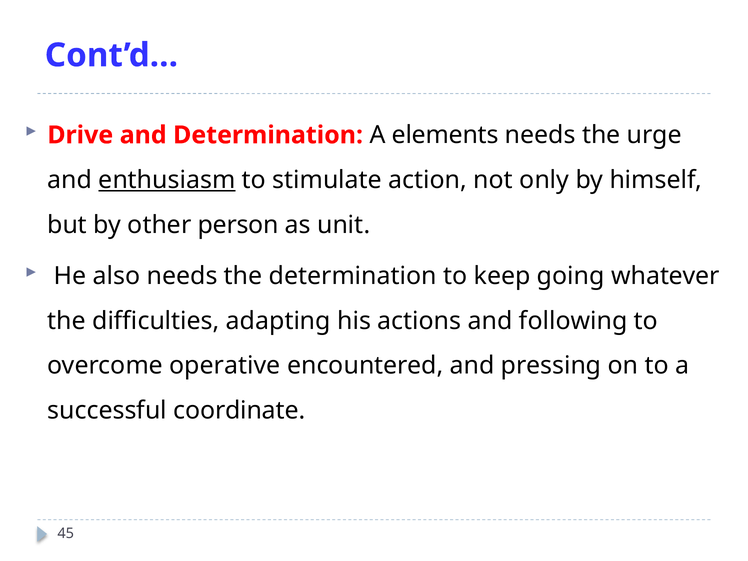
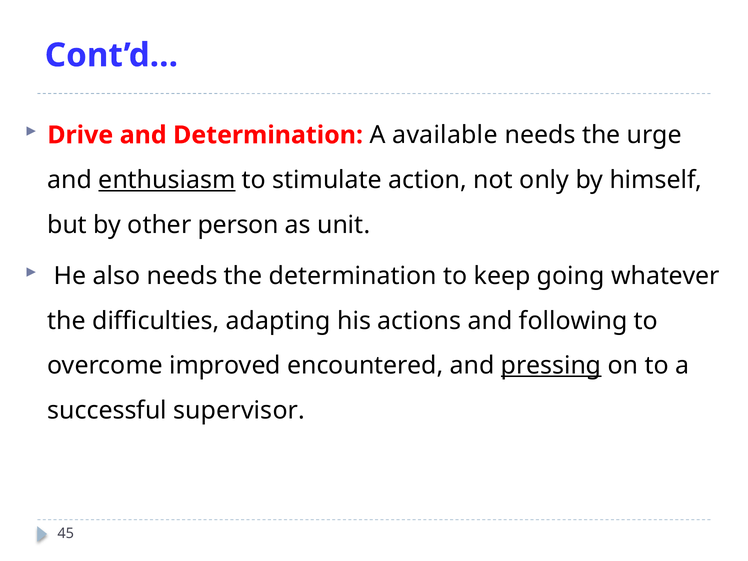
elements: elements -> available (445, 135)
operative: operative -> improved (225, 366)
pressing underline: none -> present (551, 366)
coordinate: coordinate -> supervisor (239, 411)
